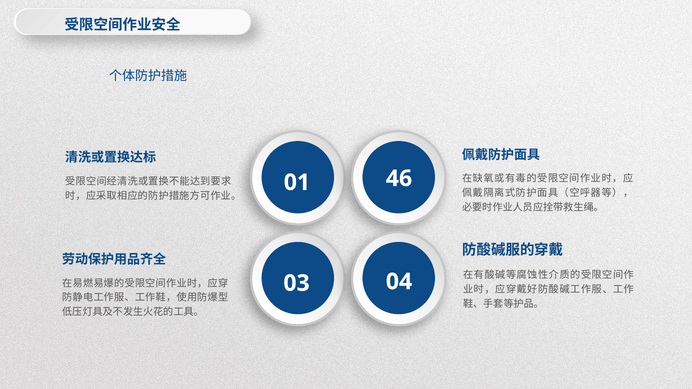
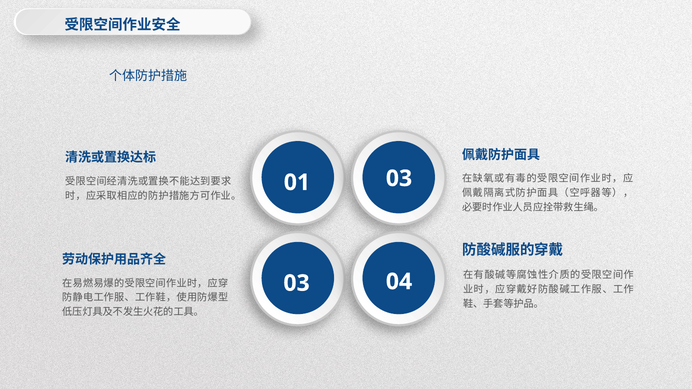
01 46: 46 -> 03 (399, 179)
